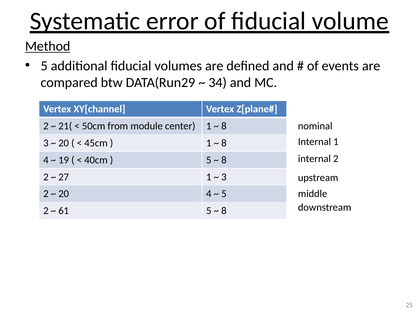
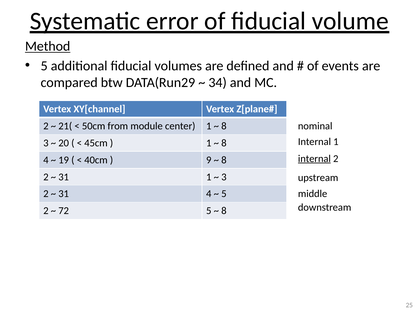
internal underline: none -> present (314, 158)
5: 5 -> 9 (209, 160)
27: 27 -> 31 (64, 177)
20: 20 -> 31 (64, 194)
61: 61 -> 72 (64, 211)
